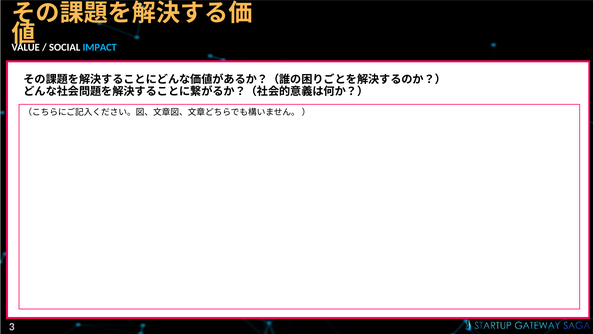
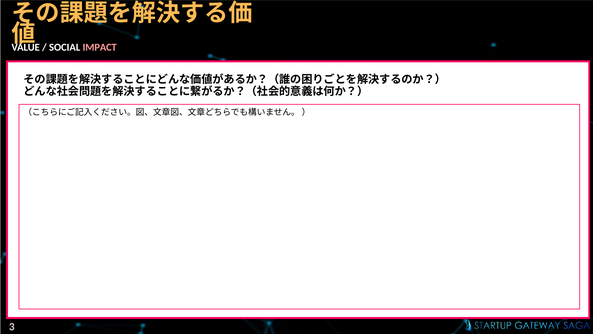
IMPACT colour: light blue -> pink (100, 47)
